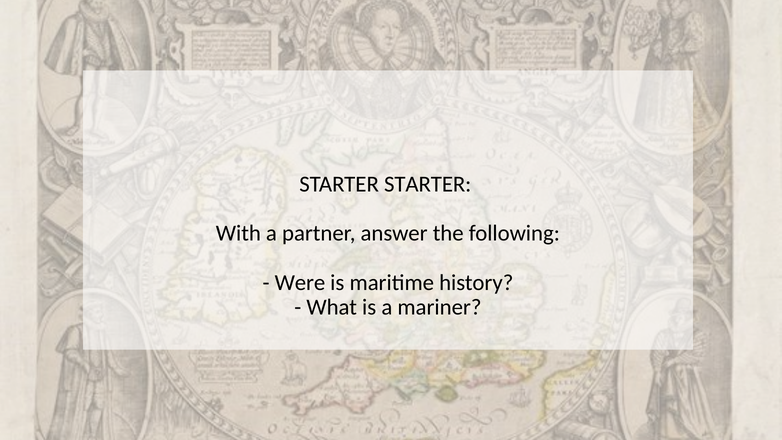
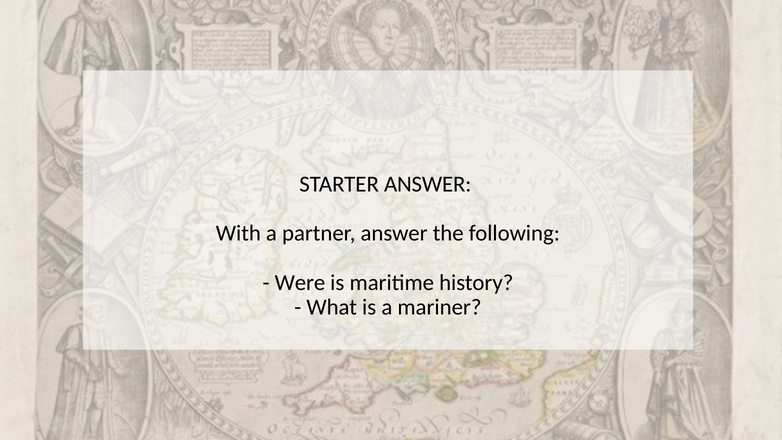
STARTER STARTER: STARTER -> ANSWER (428, 184)
